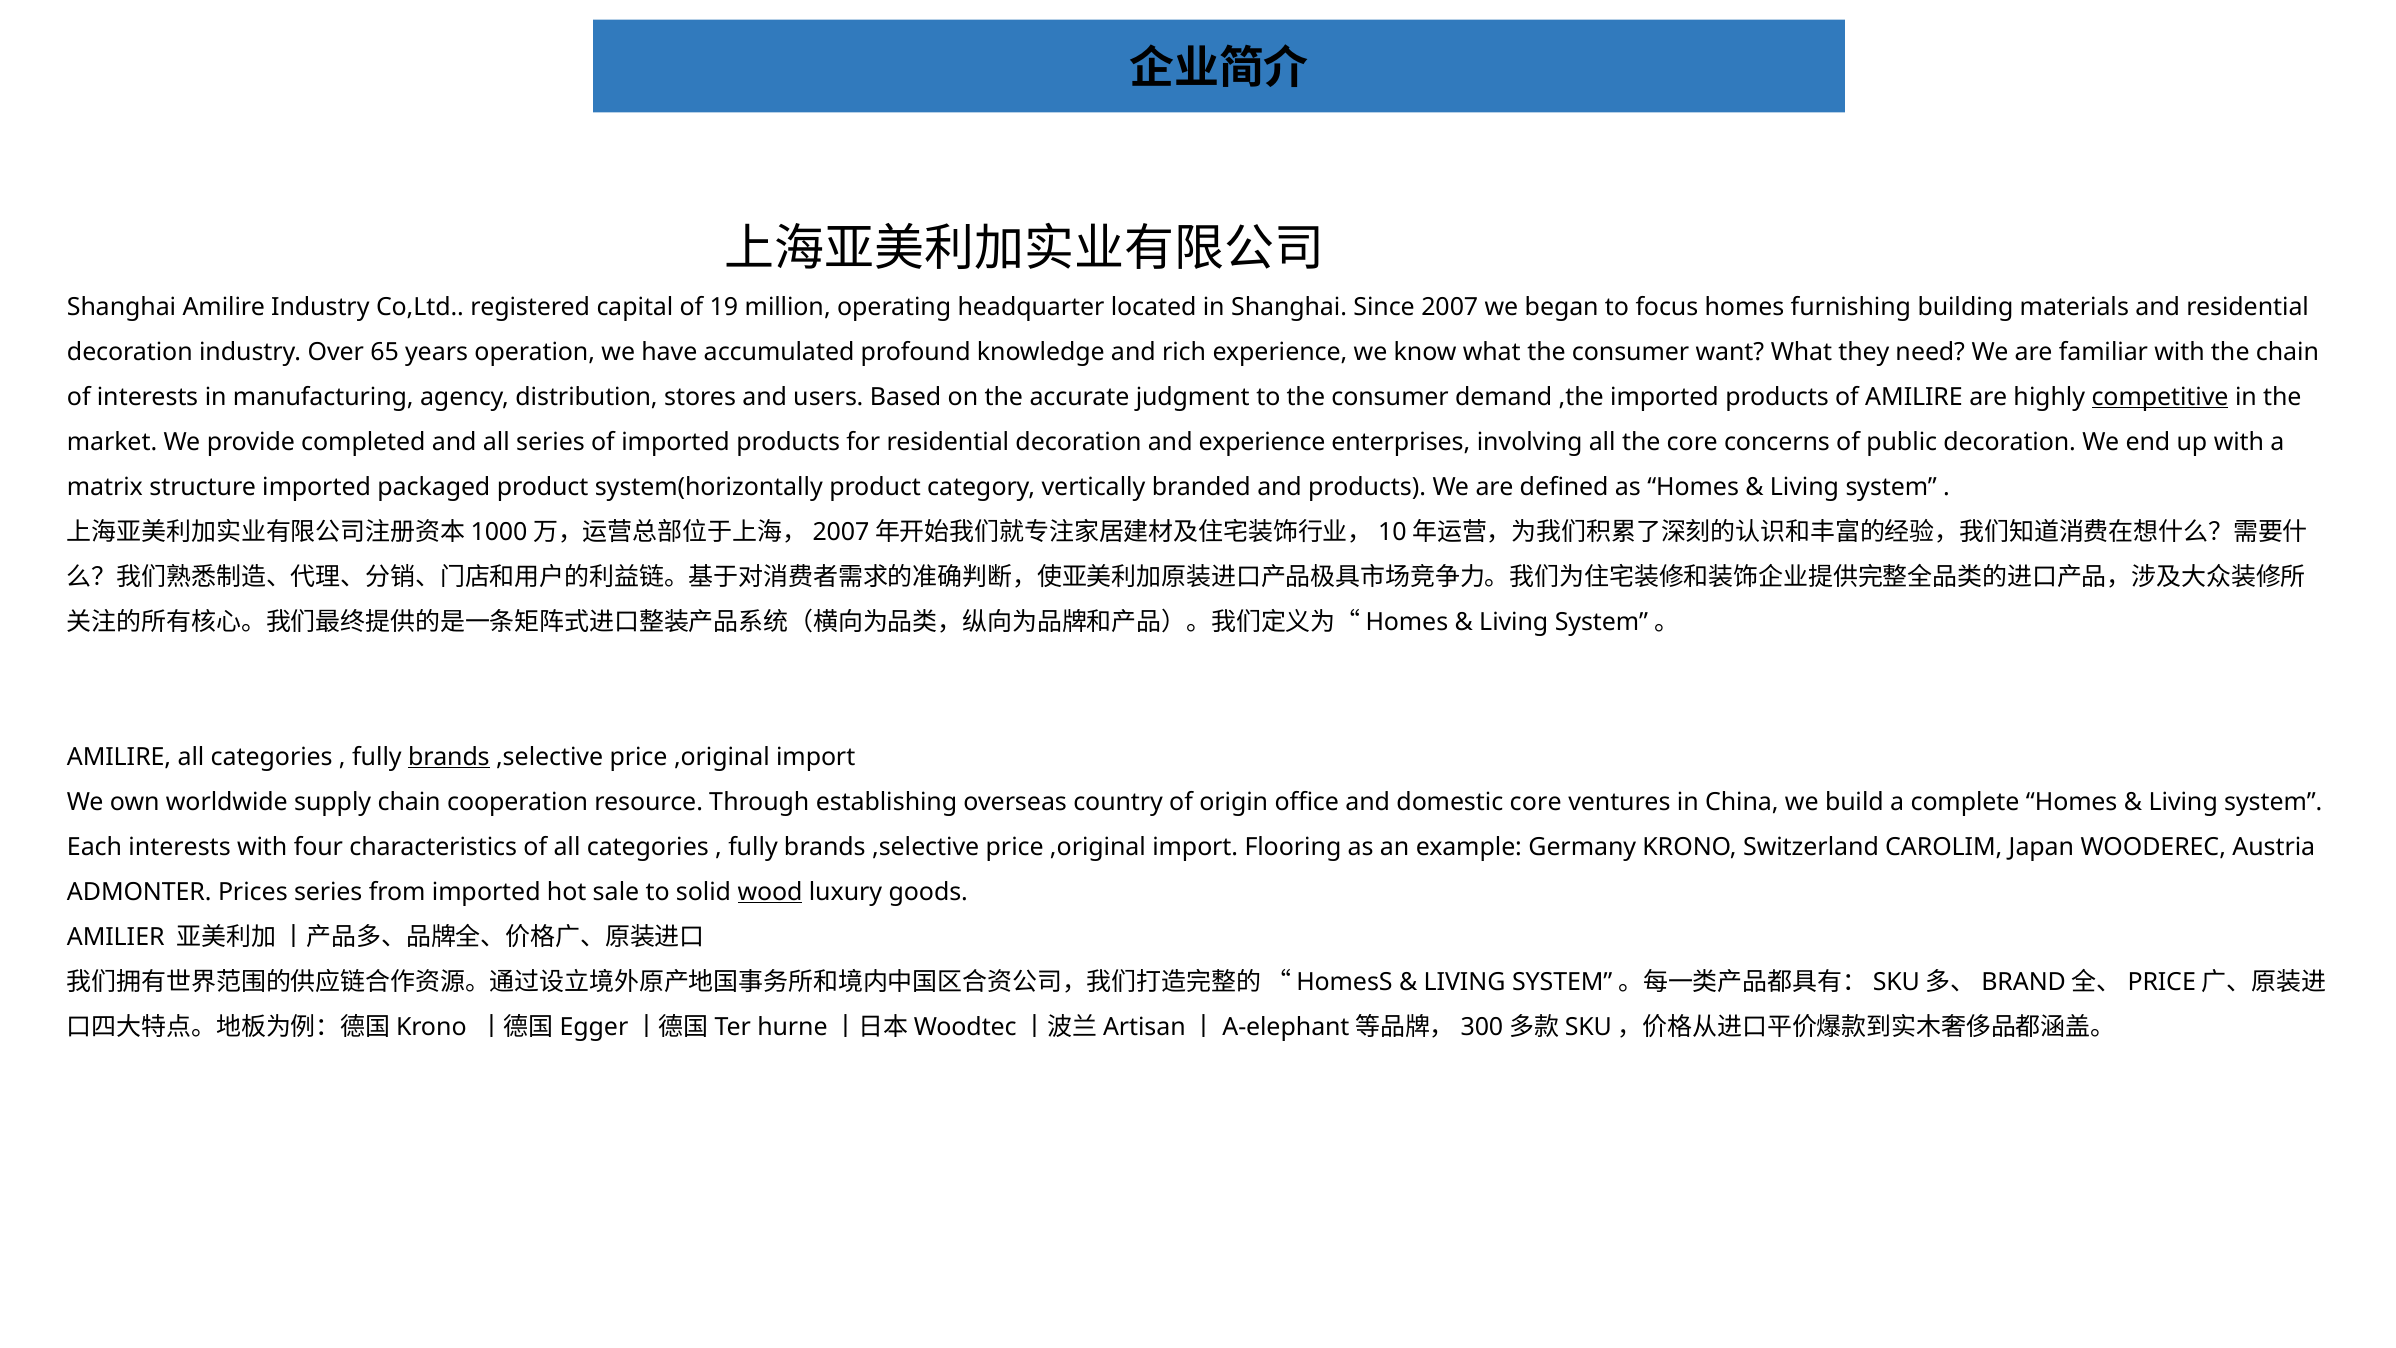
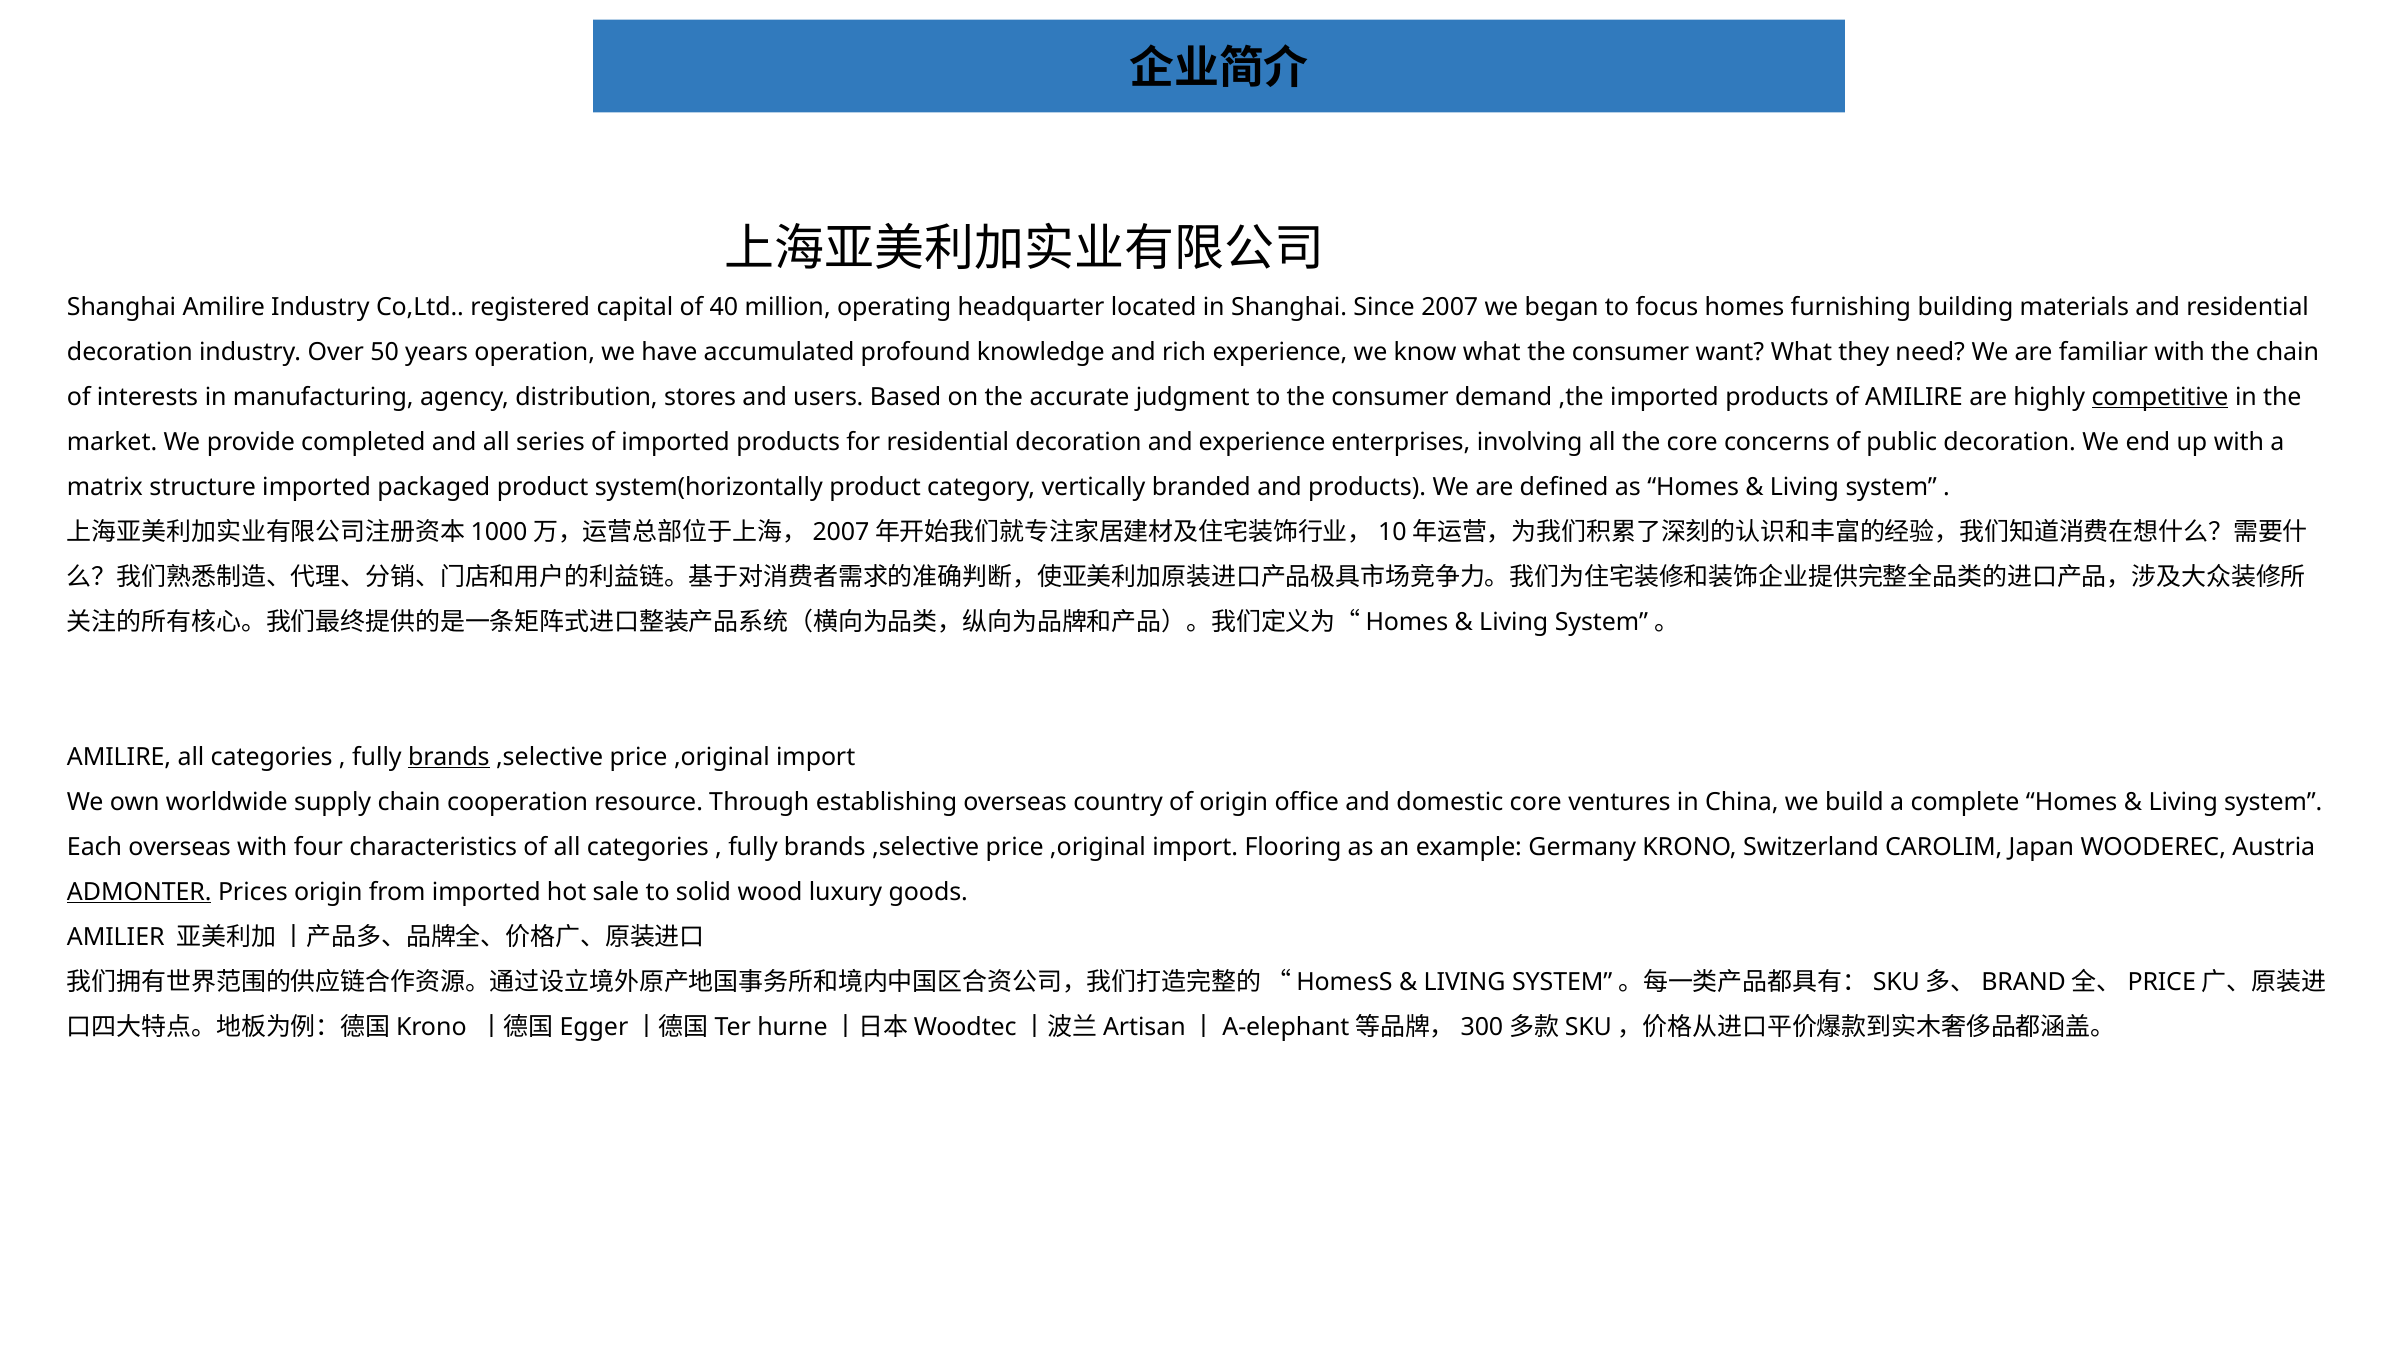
19: 19 -> 40 (724, 307)
65: 65 -> 50 (385, 352)
Each interests: interests -> overseas (180, 847)
ADMONTER underline: none -> present (139, 892)
Prices series: series -> origin (328, 892)
wood underline: present -> none (770, 892)
